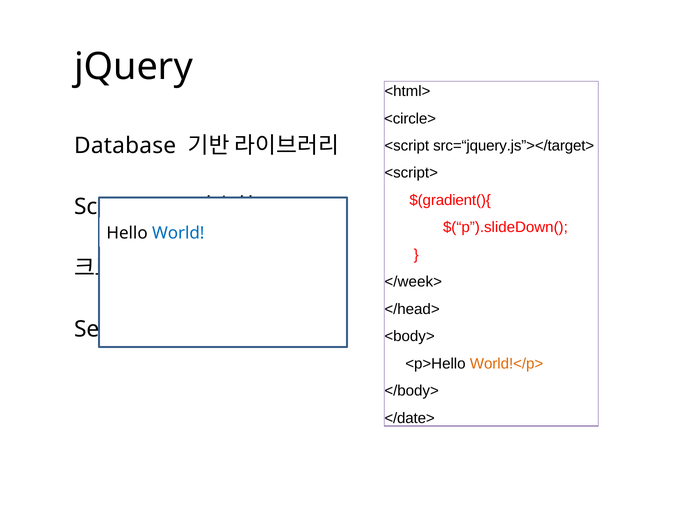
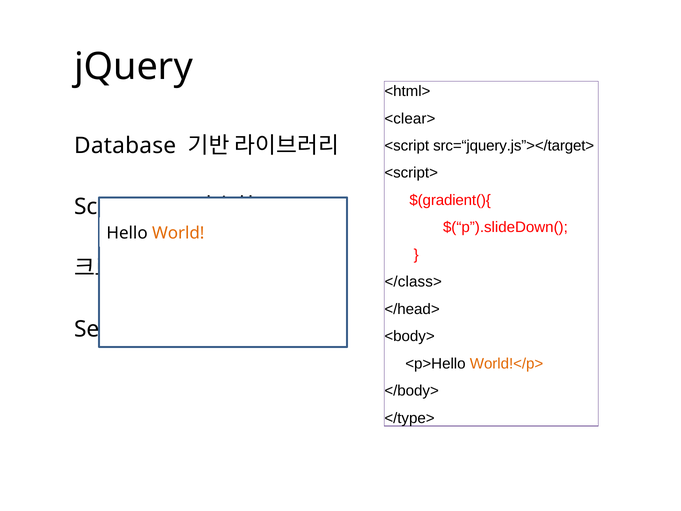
<circle>: <circle> -> <clear> (410, 118)
World colour: blue -> orange (178, 233)
</week>: </week> -> </class> (413, 282)
</date>: </date> -> </type> (409, 418)
